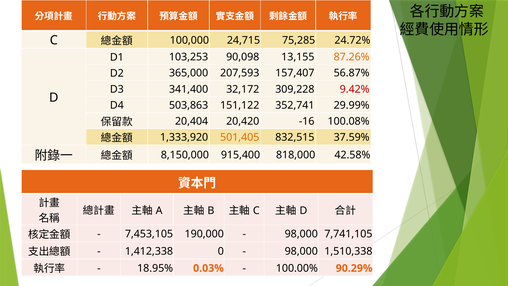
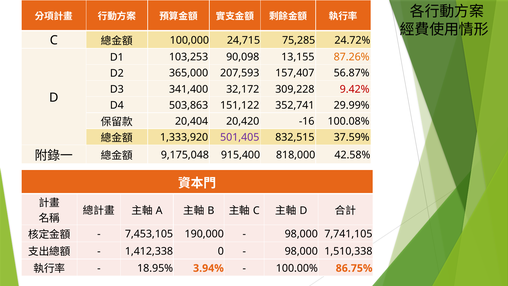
501,405 colour: orange -> purple (240, 137)
8,150,000: 8,150,000 -> 9,175,048 (185, 155)
0.03%: 0.03% -> 3.94% (208, 268)
90.29%: 90.29% -> 86.75% (354, 268)
